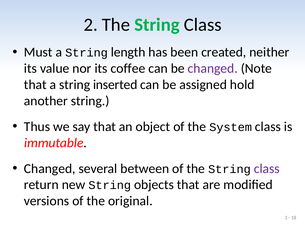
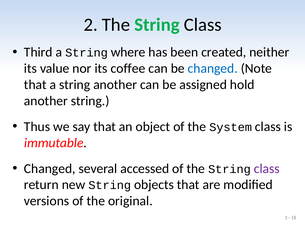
Must: Must -> Third (38, 52)
length: length -> where (128, 52)
changed colour: purple -> blue (213, 69)
string inserted: inserted -> another (115, 85)
between: between -> accessed (145, 169)
